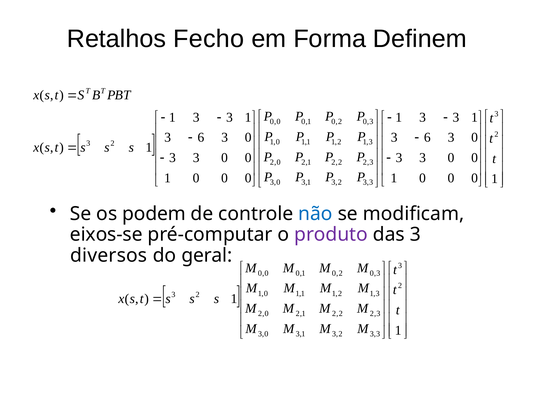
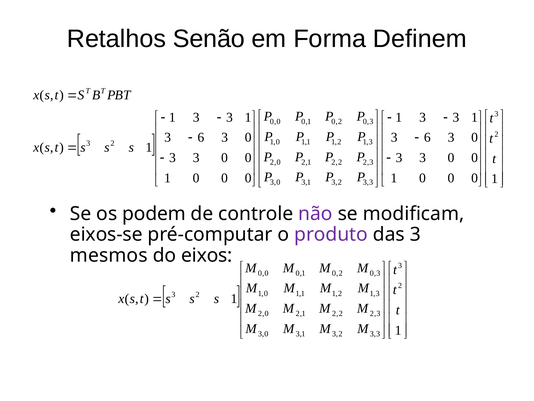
Fecho: Fecho -> Senão (209, 39)
não colour: blue -> purple (315, 213)
diversos: diversos -> mesmos (109, 255)
geral: geral -> eixos (207, 255)
